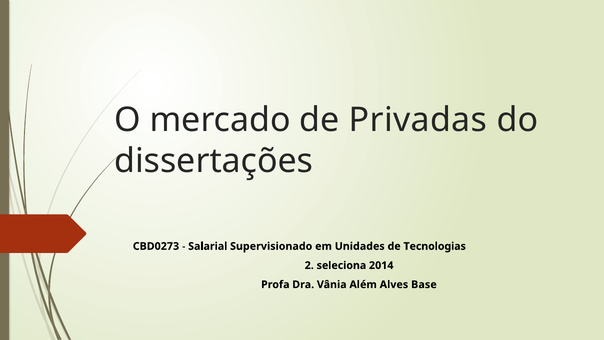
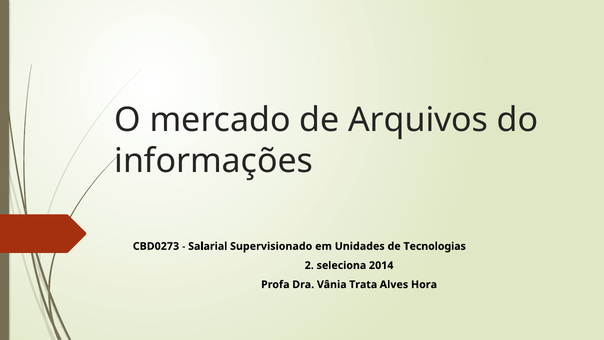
Privadas: Privadas -> Arquivos (418, 120)
dissertações: dissertações -> informações (214, 161)
Além: Além -> Trata (363, 284)
Base: Base -> Hora (424, 284)
